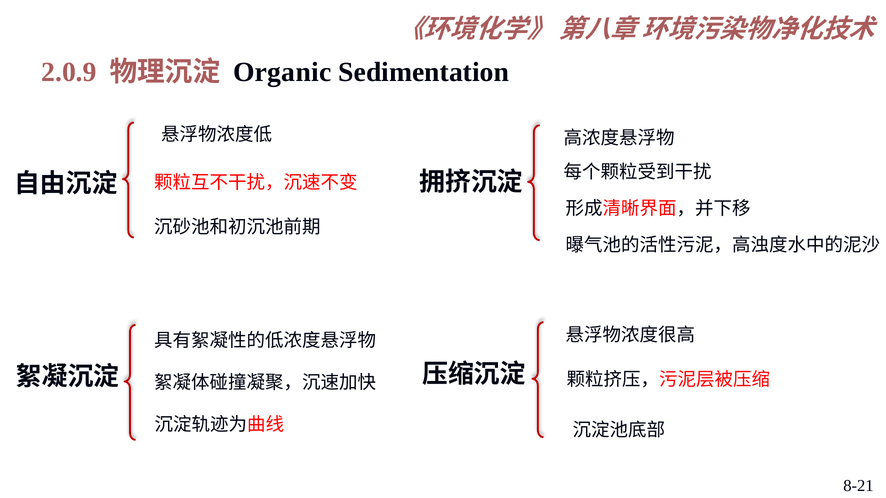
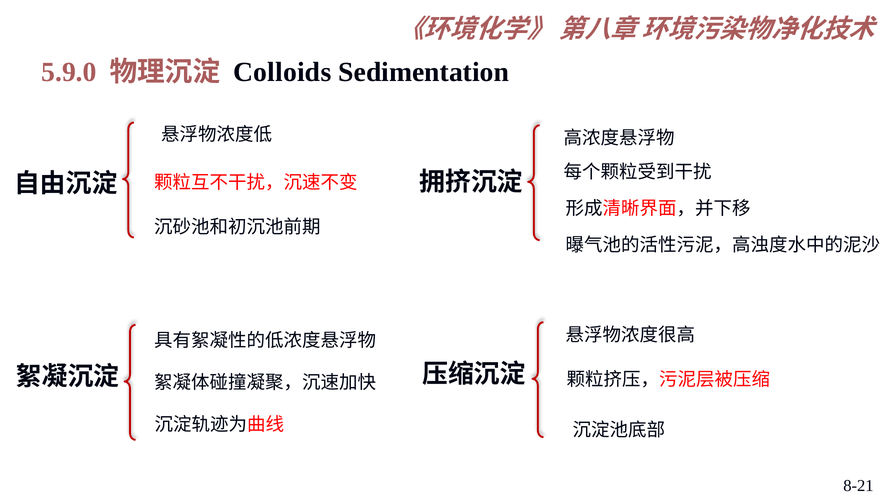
2.0.9: 2.0.9 -> 5.9.0 (69, 72)
Organic: Organic -> Colloids (282, 72)
